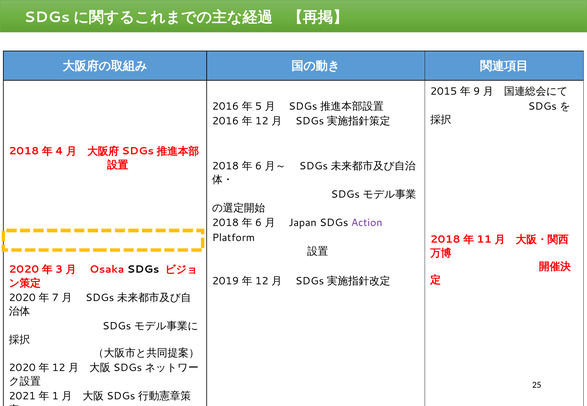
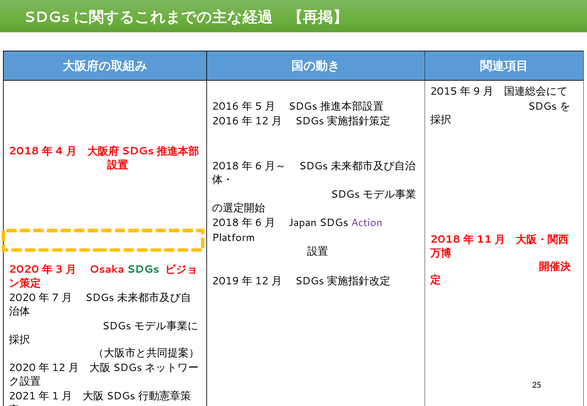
SDGs colour: black -> green (143, 270)
